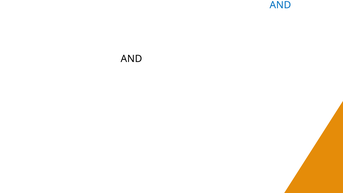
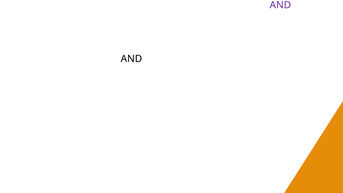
AND colour: blue -> purple (280, 5)
